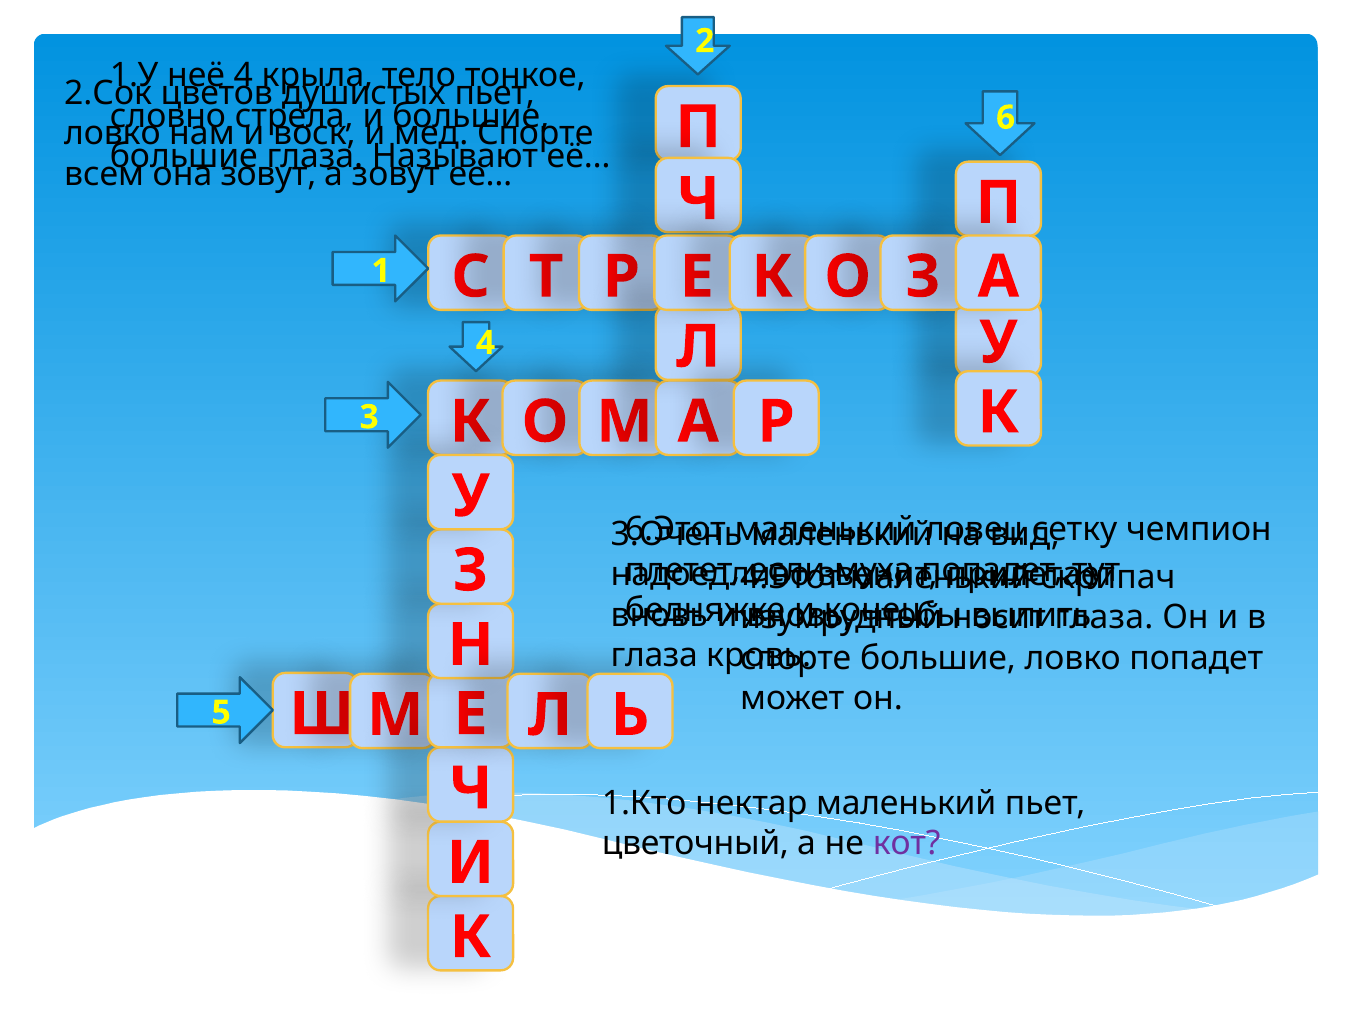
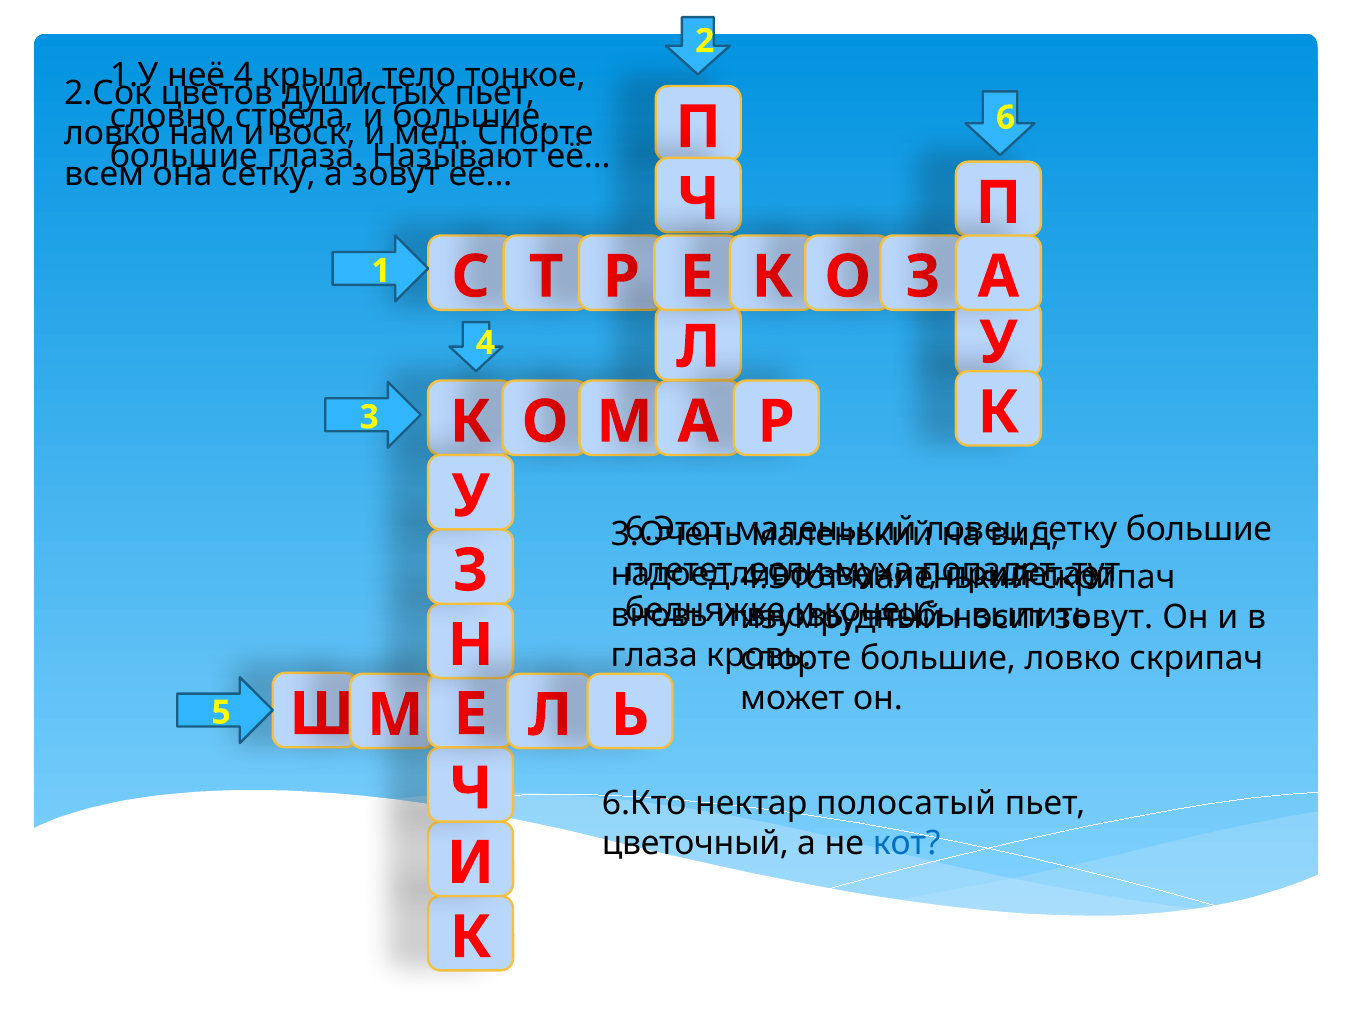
зовут: зовут -> сетку (268, 174)
сетку чемпион: чемпион -> большие (1199, 530)
глаза: глаза -> зовут (1104, 618)
ловко попадет: попадет -> скрипач (1196, 658)
1.Кто: 1.Кто -> 6.Кто (644, 804)
нектар маленький: маленький -> полосатый (906, 804)
кот colour: purple -> blue (907, 844)
